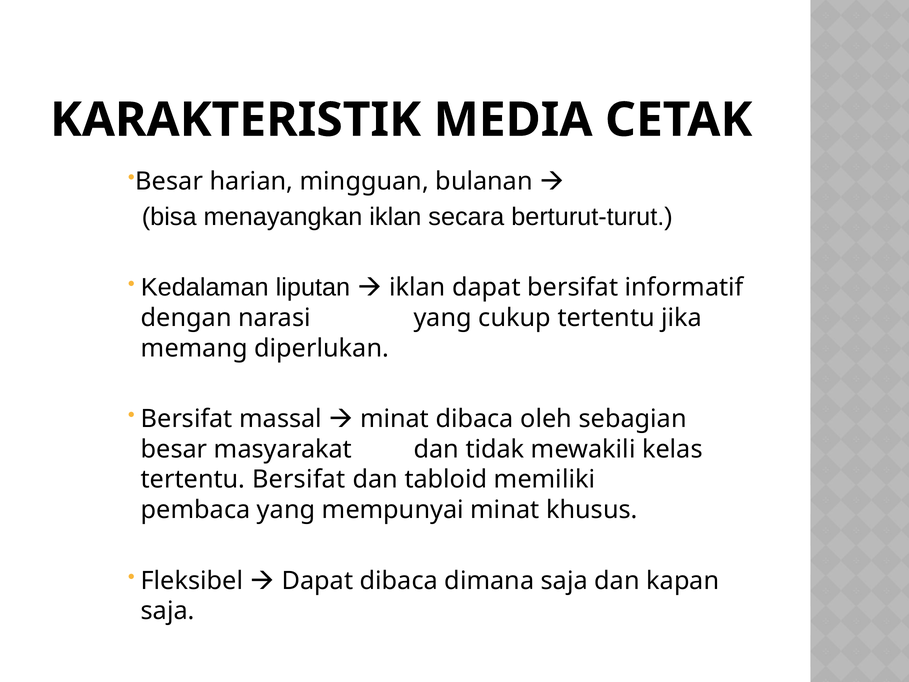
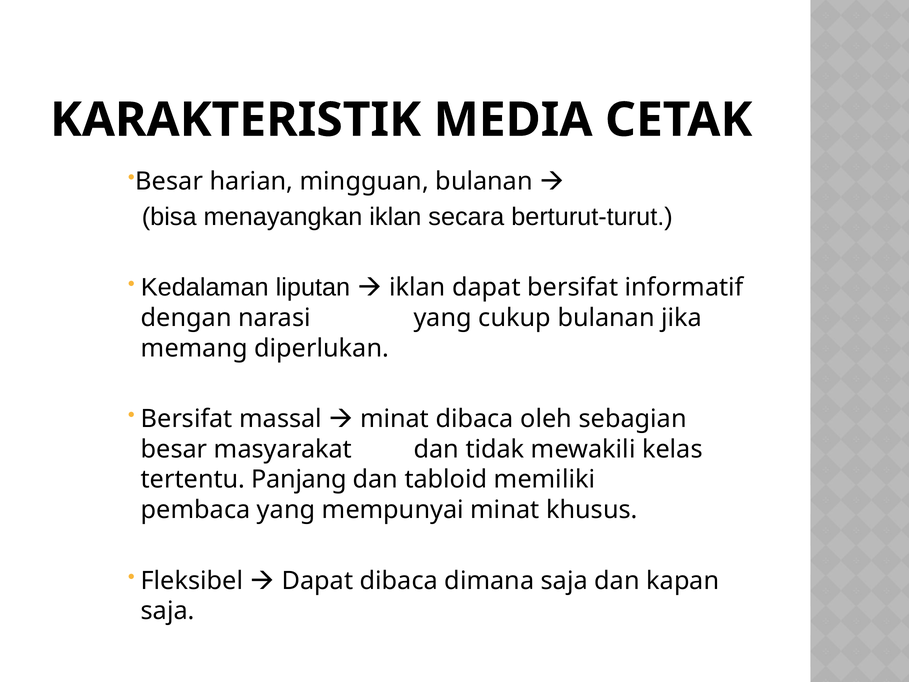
cukup tertentu: tertentu -> bulanan (606, 318)
tertentu Bersifat: Bersifat -> Panjang (299, 479)
